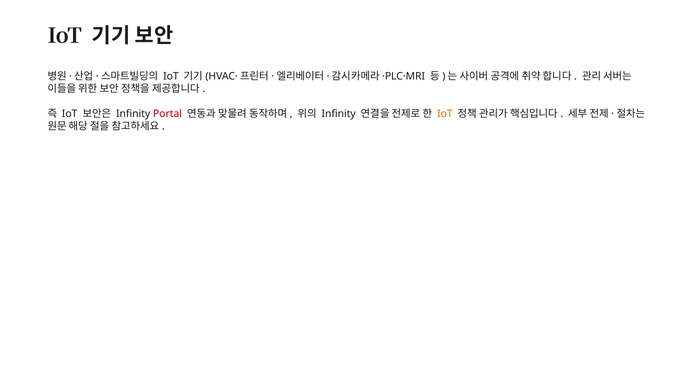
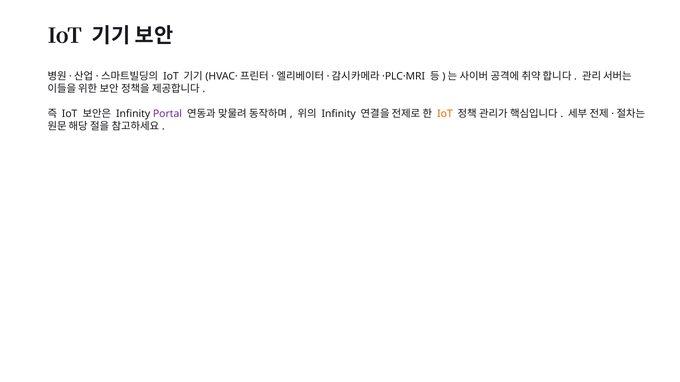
Portal colour: red -> purple (167, 114)
